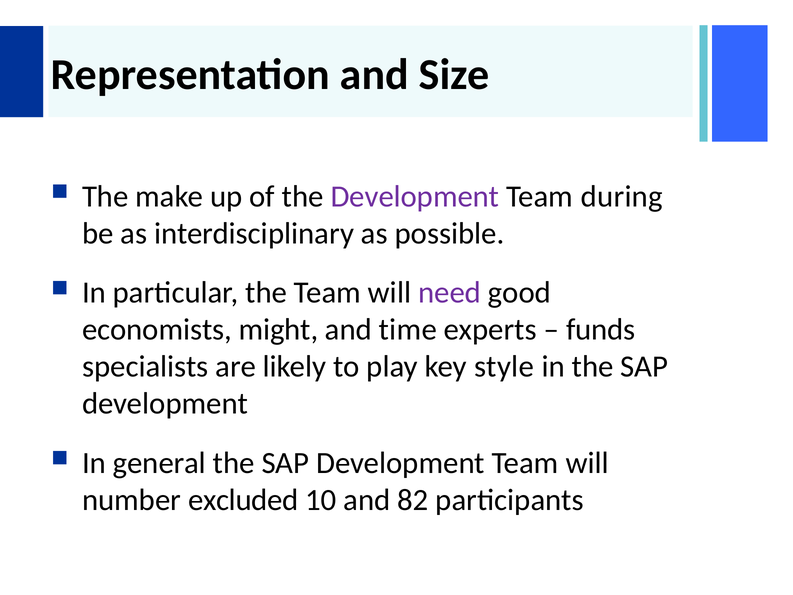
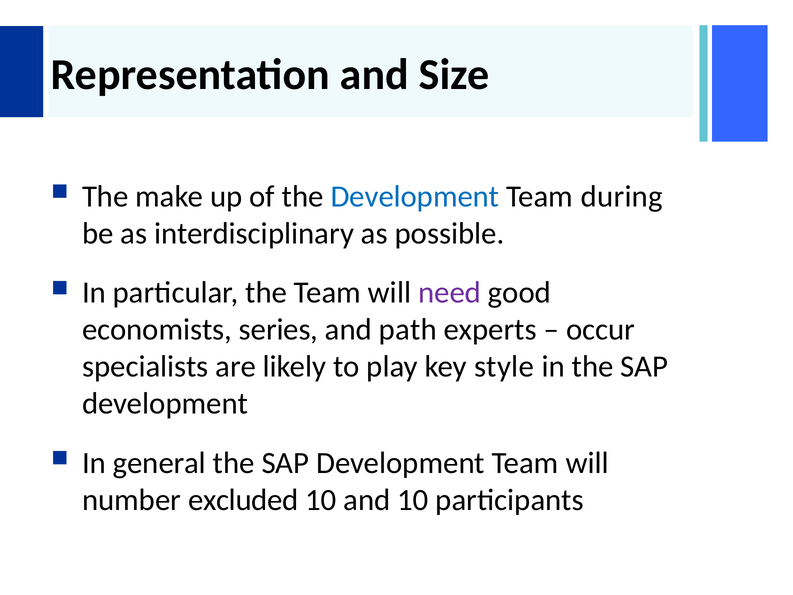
Development colour: purple -> blue (415, 196)
might: might -> series (279, 330)
time: time -> path (408, 330)
funds: funds -> occur (601, 330)
and 82: 82 -> 10 (413, 500)
